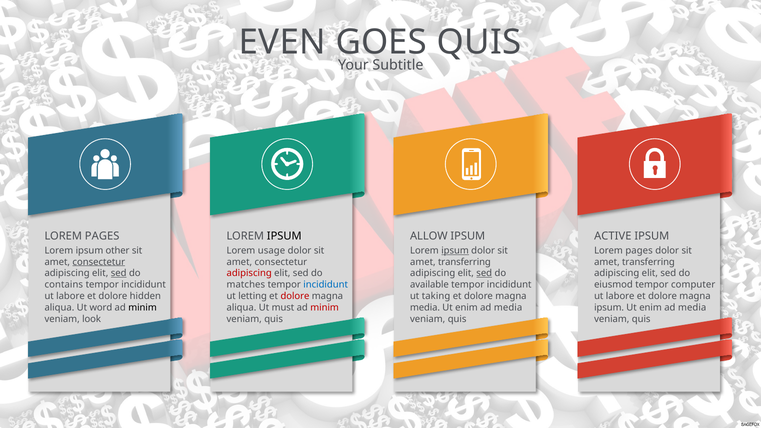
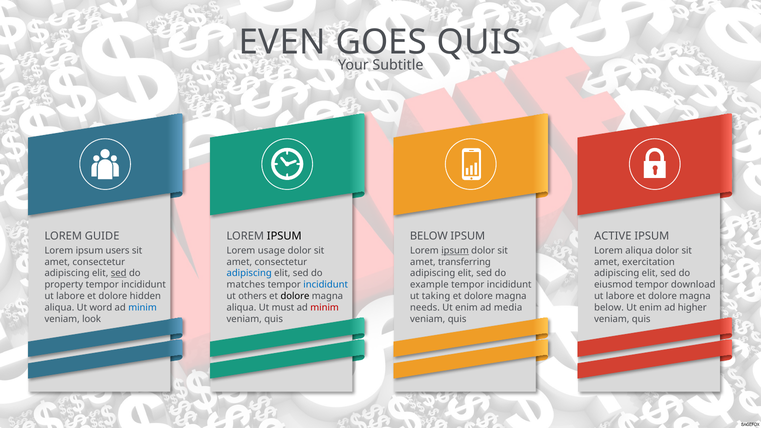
PAGES: PAGES -> GUIDE (102, 236)
ALLOW: ALLOW -> BELOW (429, 236)
other: other -> users (118, 250)
pages: pages -> aliqua (639, 250)
consectetur underline: present -> none (99, 262)
transferring: transferring -> exercitation (648, 262)
adipiscing colour: red -> blue (249, 273)
sed underline: present -> none (484, 273)
contains: contains -> property (64, 285)
available: available -> example (429, 285)
computer: computer -> download (693, 285)
letting: letting -> others (253, 296)
dolore colour: red -> black (295, 296)
minim colour: black -> blue (143, 308)
media: media -> needs (425, 308)
ipsum: ipsum -> below (609, 308)
media: media -> higher (692, 308)
